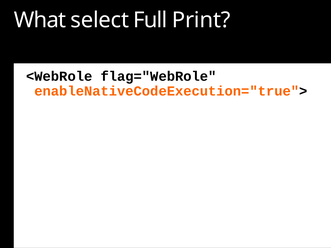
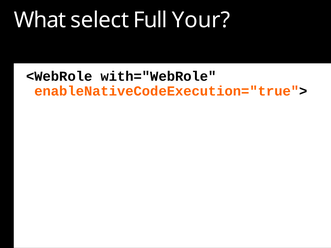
Print: Print -> Your (201, 20)
flag="WebRole: flag="WebRole -> with="WebRole (159, 76)
